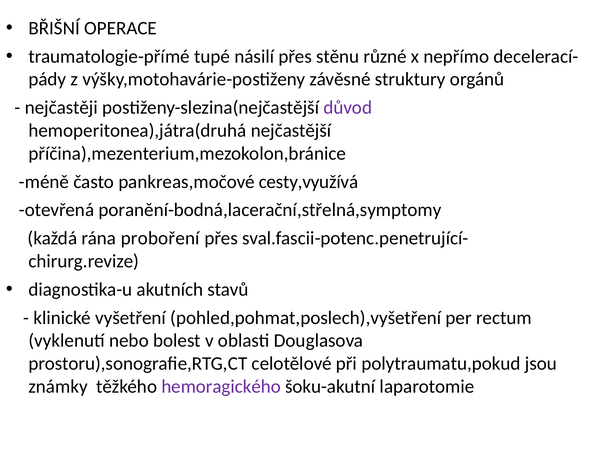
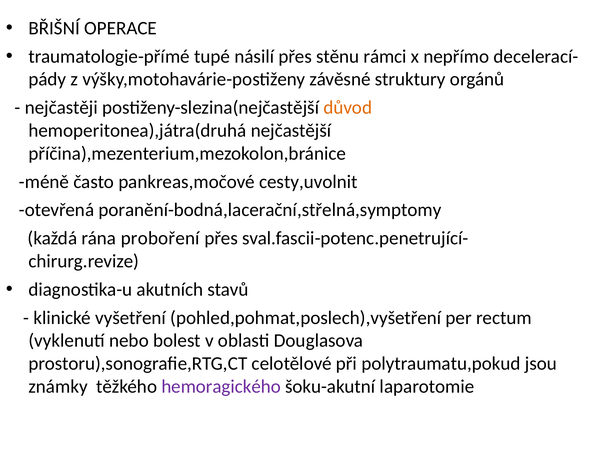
různé: různé -> rámci (385, 56)
důvod colour: purple -> orange (348, 107)
cesty,využívá: cesty,využívá -> cesty,uvolnit (308, 182)
